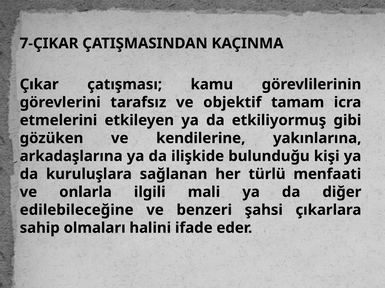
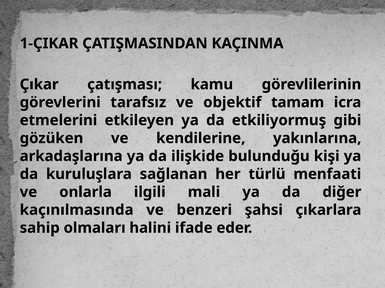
7-ÇIKAR: 7-ÇIKAR -> 1-ÇIKAR (49, 44)
edilebileceğine: edilebileceğine -> kaçınılmasında (77, 210)
